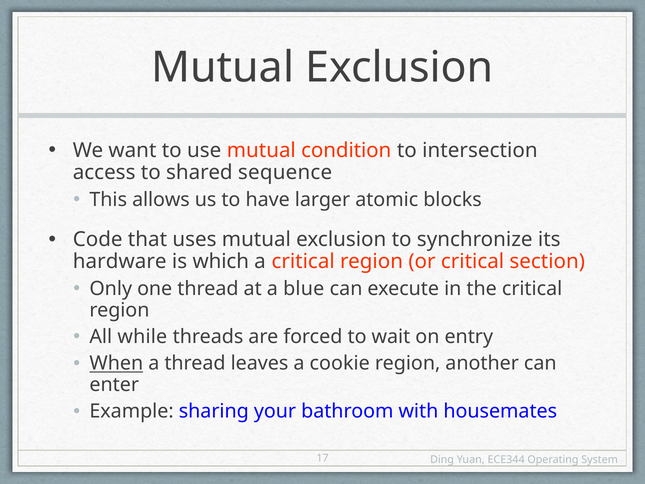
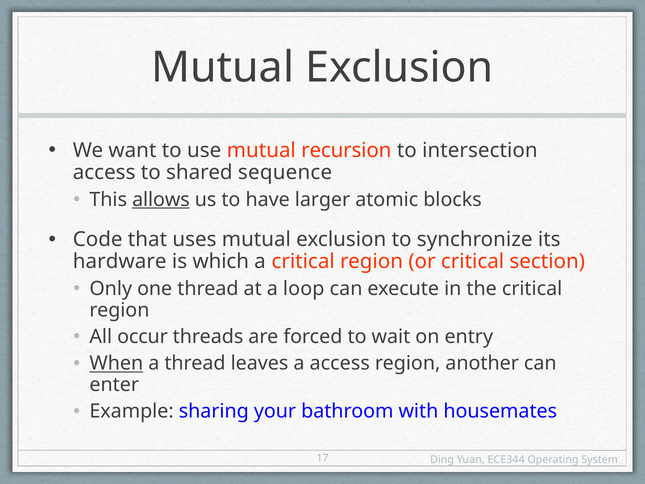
condition: condition -> recursion (346, 150)
allows underline: none -> present (161, 200)
blue: blue -> loop (304, 289)
while: while -> occur (142, 337)
a cookie: cookie -> access (340, 363)
